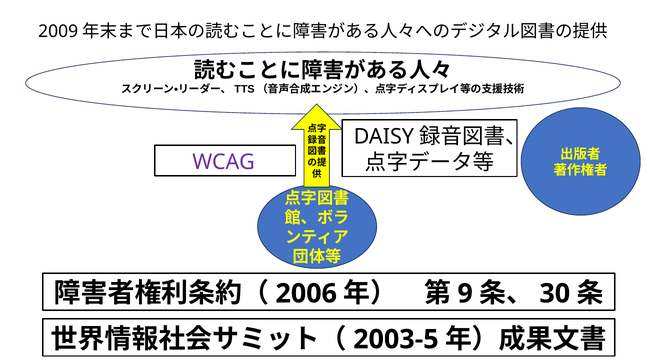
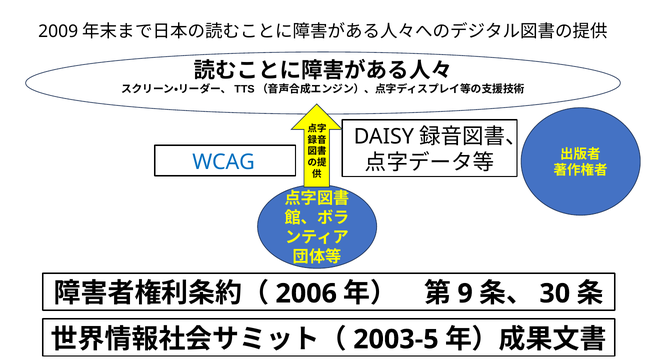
WCAG colour: purple -> blue (224, 162)
